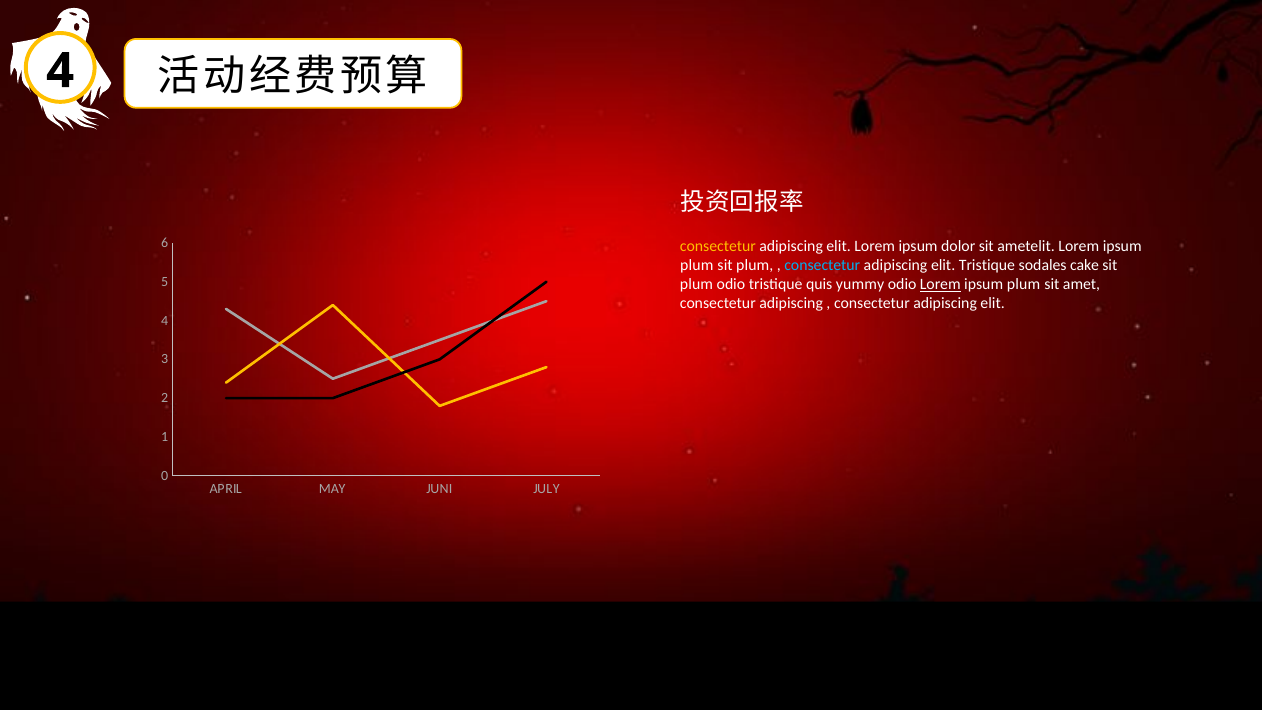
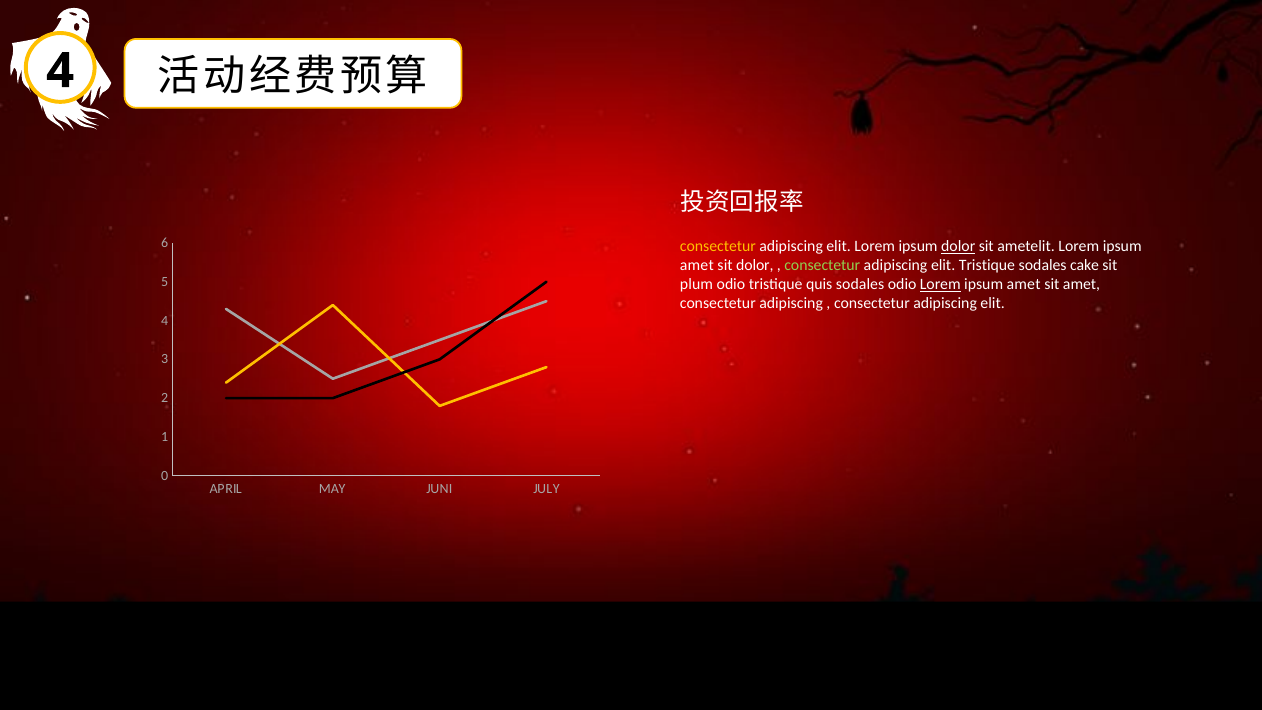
dolor underline: none -> present (958, 246)
plum: plum -> amet (697, 265)
plum: plum -> dolor (755, 265)
consectetur colour: light blue -> light green (822, 265)
quis yummy: yummy -> sodales (860, 284)
plum: plum -> amet (1024, 284)
